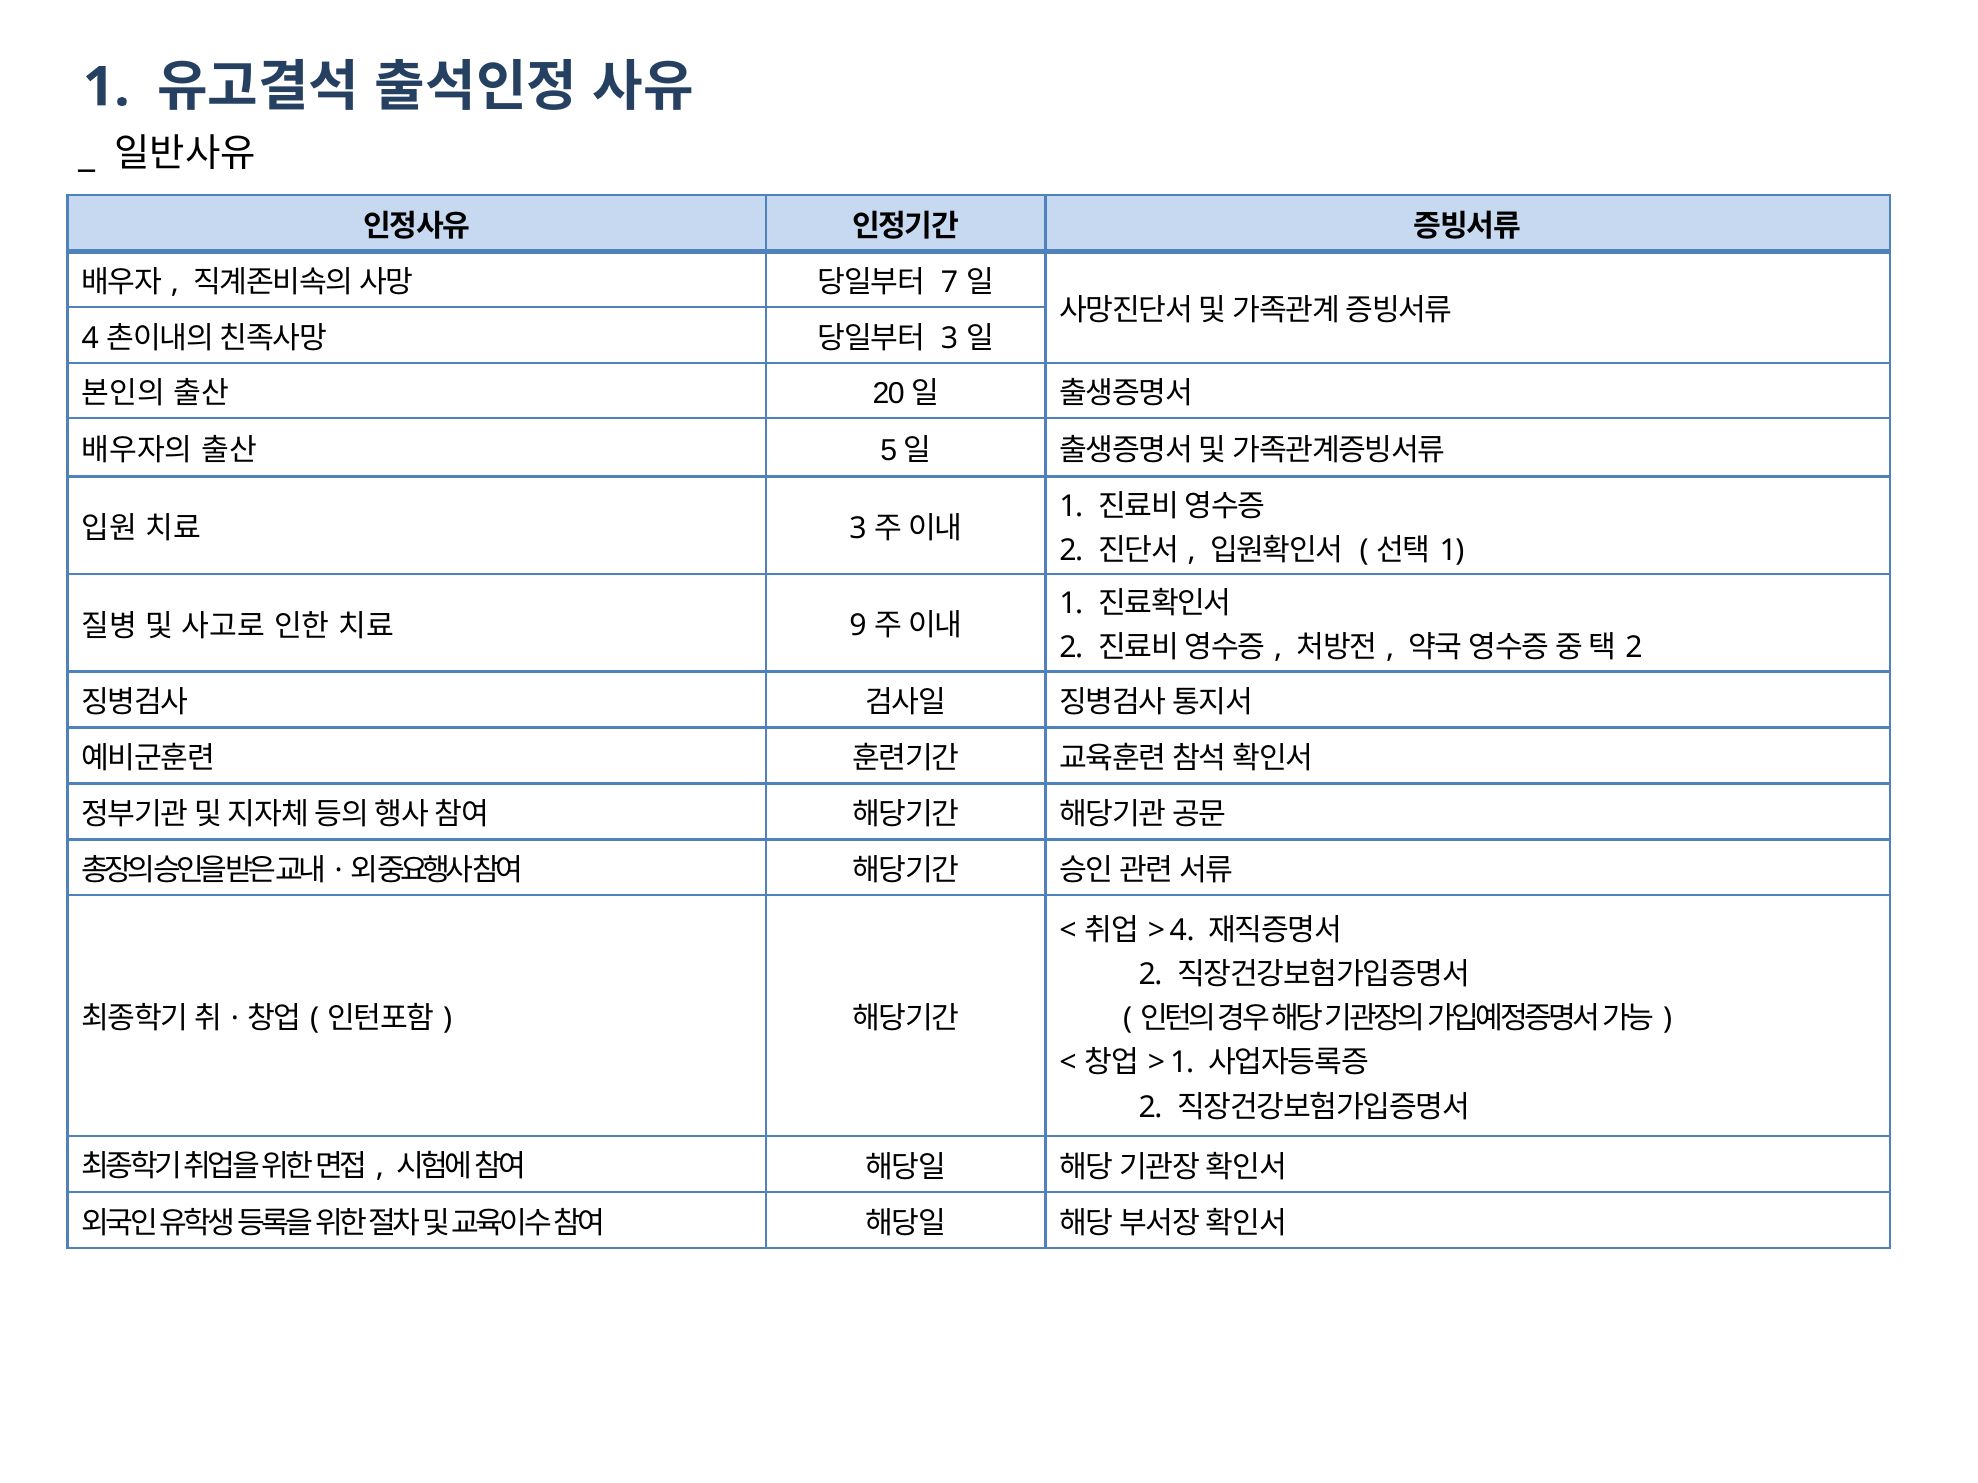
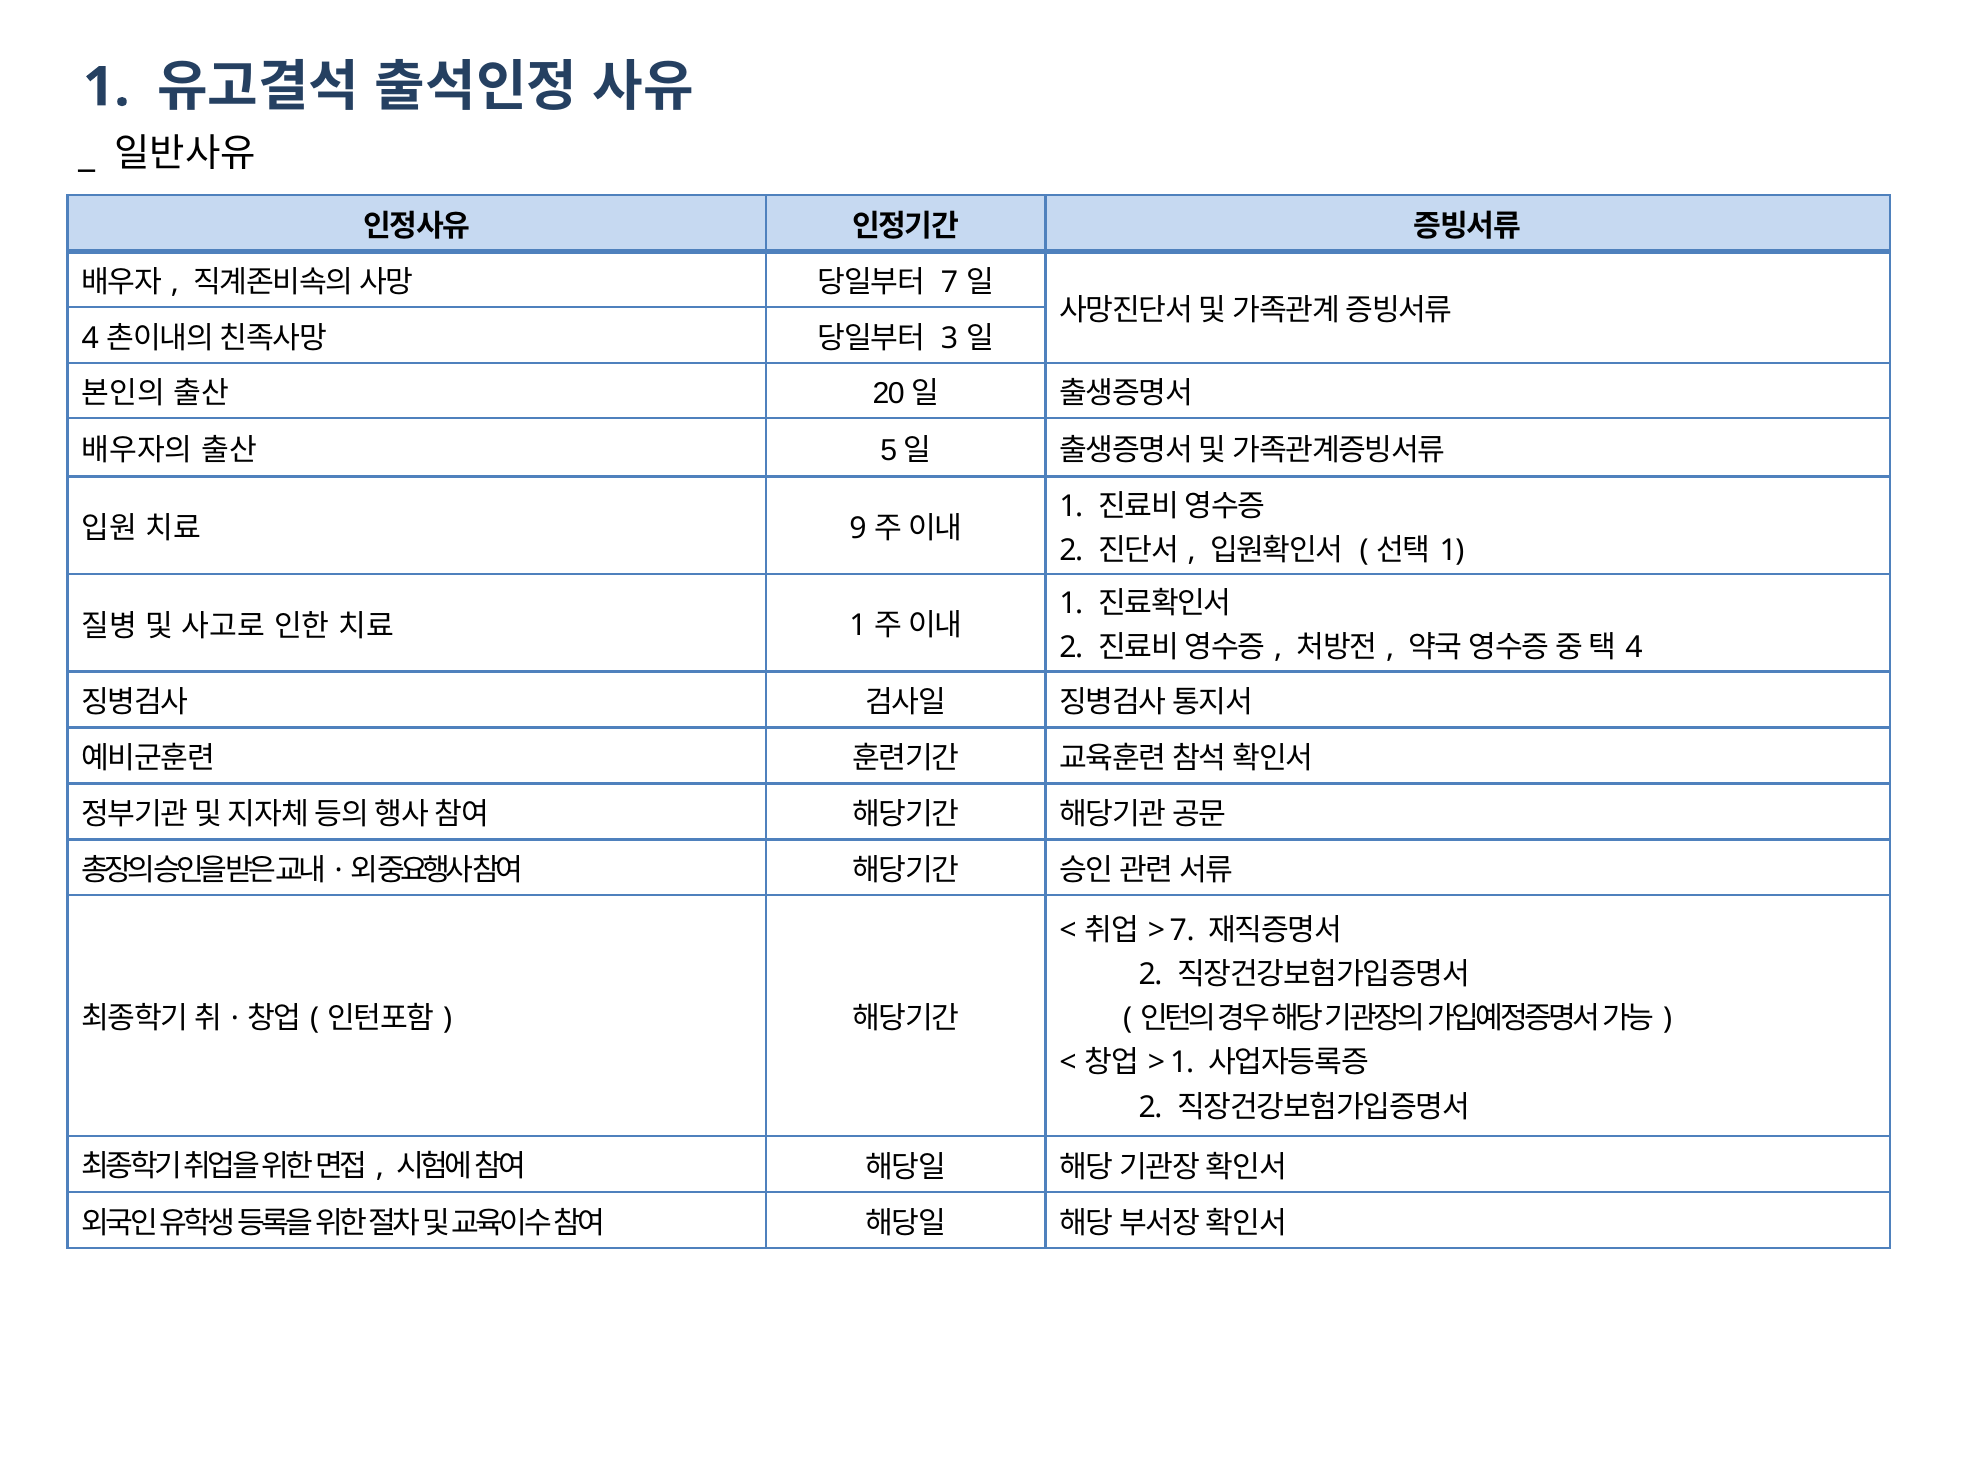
3: 3 -> 9 (858, 529)
9: 9 -> 1 (858, 626)
2: 2 -> 4 (1634, 648)
4: 4 -> 7 (1182, 931)
